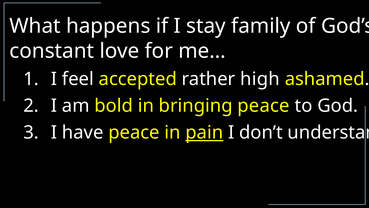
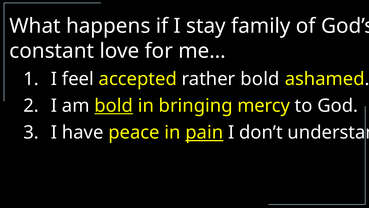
rather high: high -> bold (260, 79)
bold underline: none -> present (114, 106)
bringing peace: peace -> mercy (264, 106)
